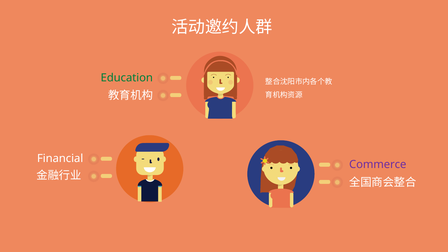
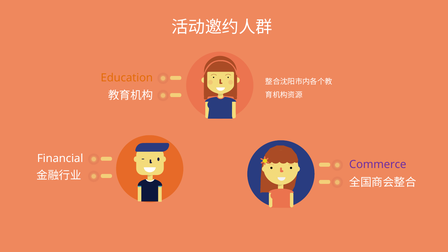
Education colour: green -> orange (127, 78)
